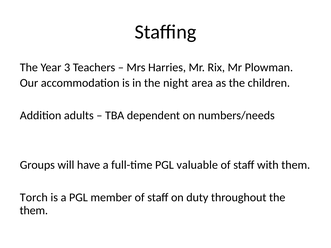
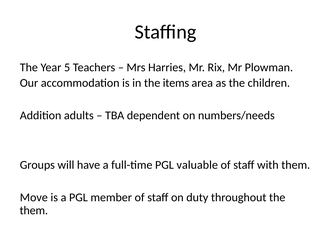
3: 3 -> 5 (67, 68)
night: night -> items (176, 83)
Torch: Torch -> Move (34, 198)
